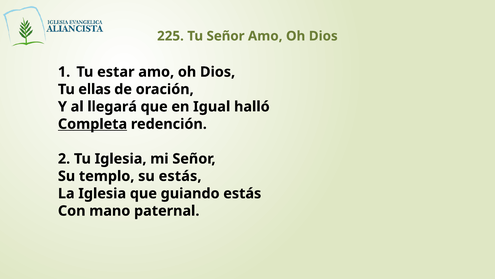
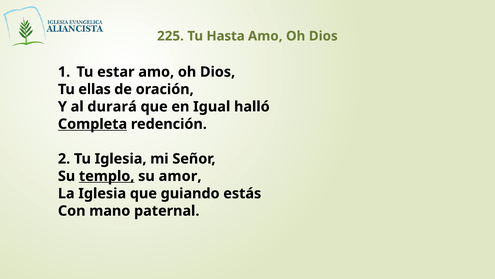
Tu Señor: Señor -> Hasta (226, 36)
llegará: llegará -> durará (112, 106)
templo underline: none -> present (107, 176)
su estás: estás -> amor (180, 176)
